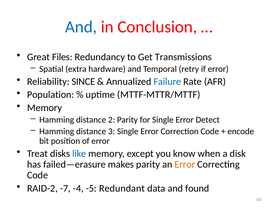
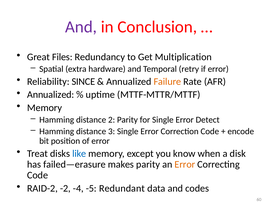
And colour: blue -> purple (81, 27)
Transmissions: Transmissions -> Multiplication (183, 57)
Failure colour: blue -> orange (167, 81)
Population: Population -> Annualized (51, 94)
-7: -7 -> -2 (65, 188)
found: found -> codes (197, 188)
